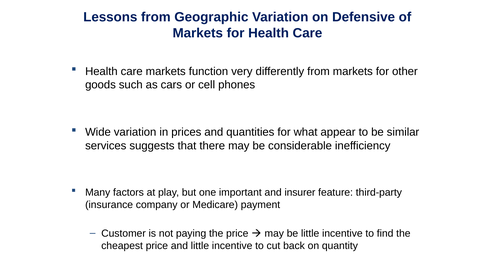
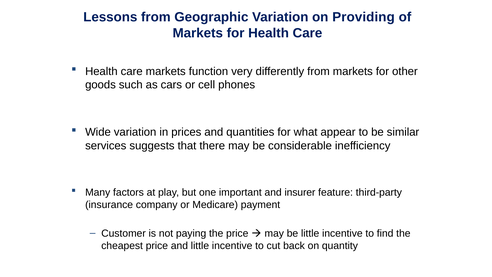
Defensive: Defensive -> Providing (364, 17)
